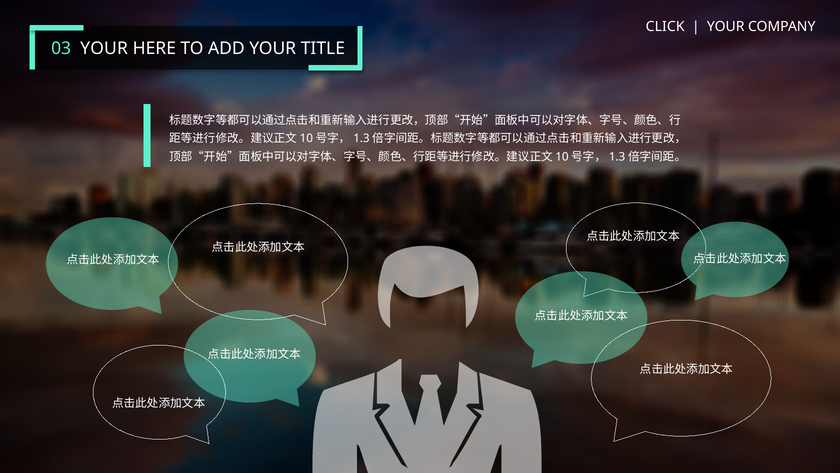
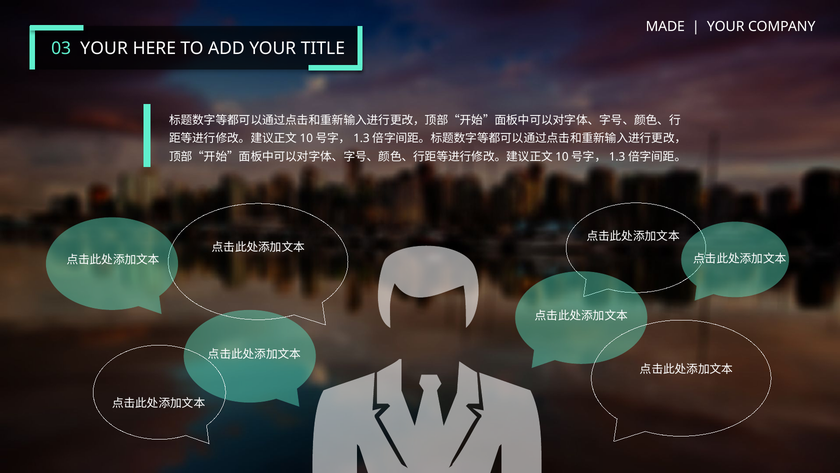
CLICK: CLICK -> MADE (665, 26)
